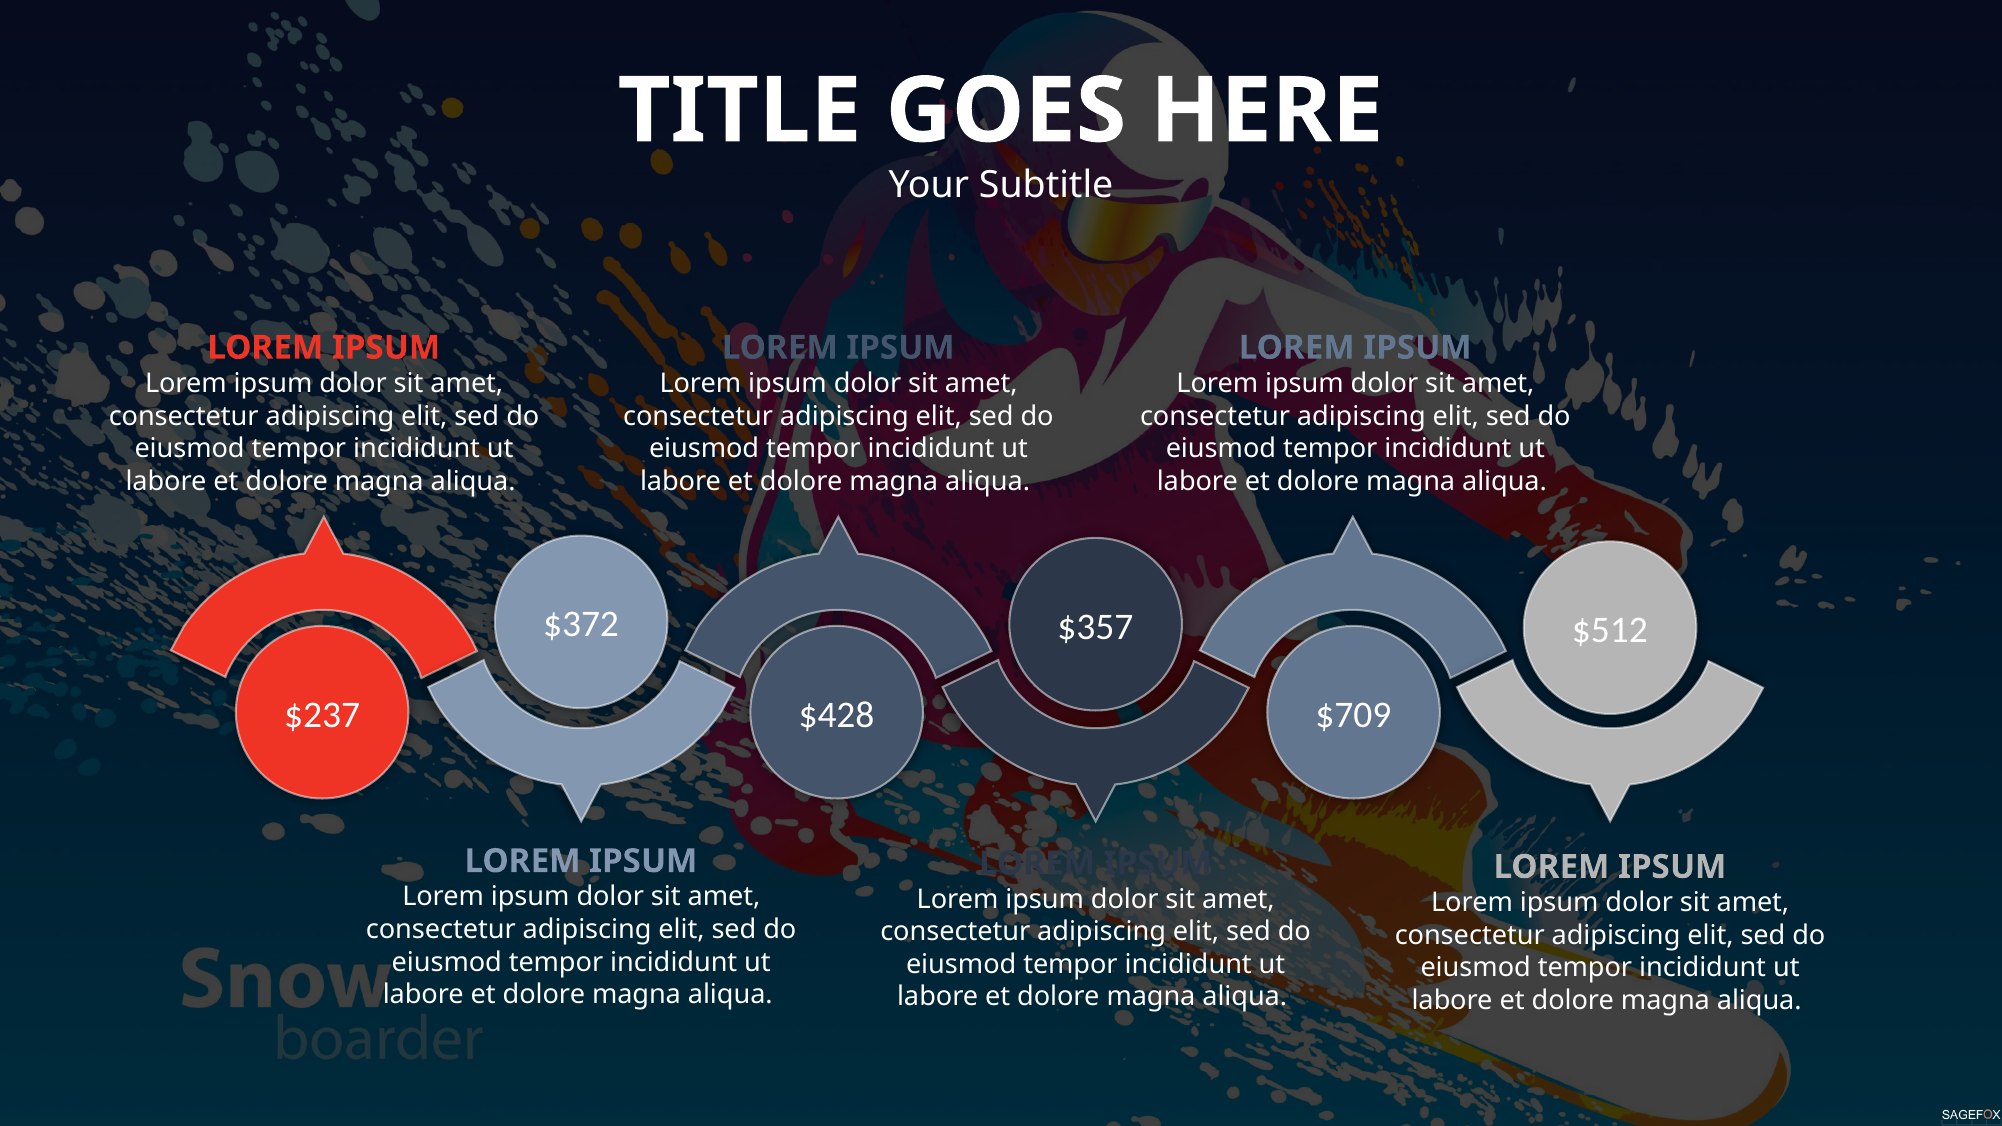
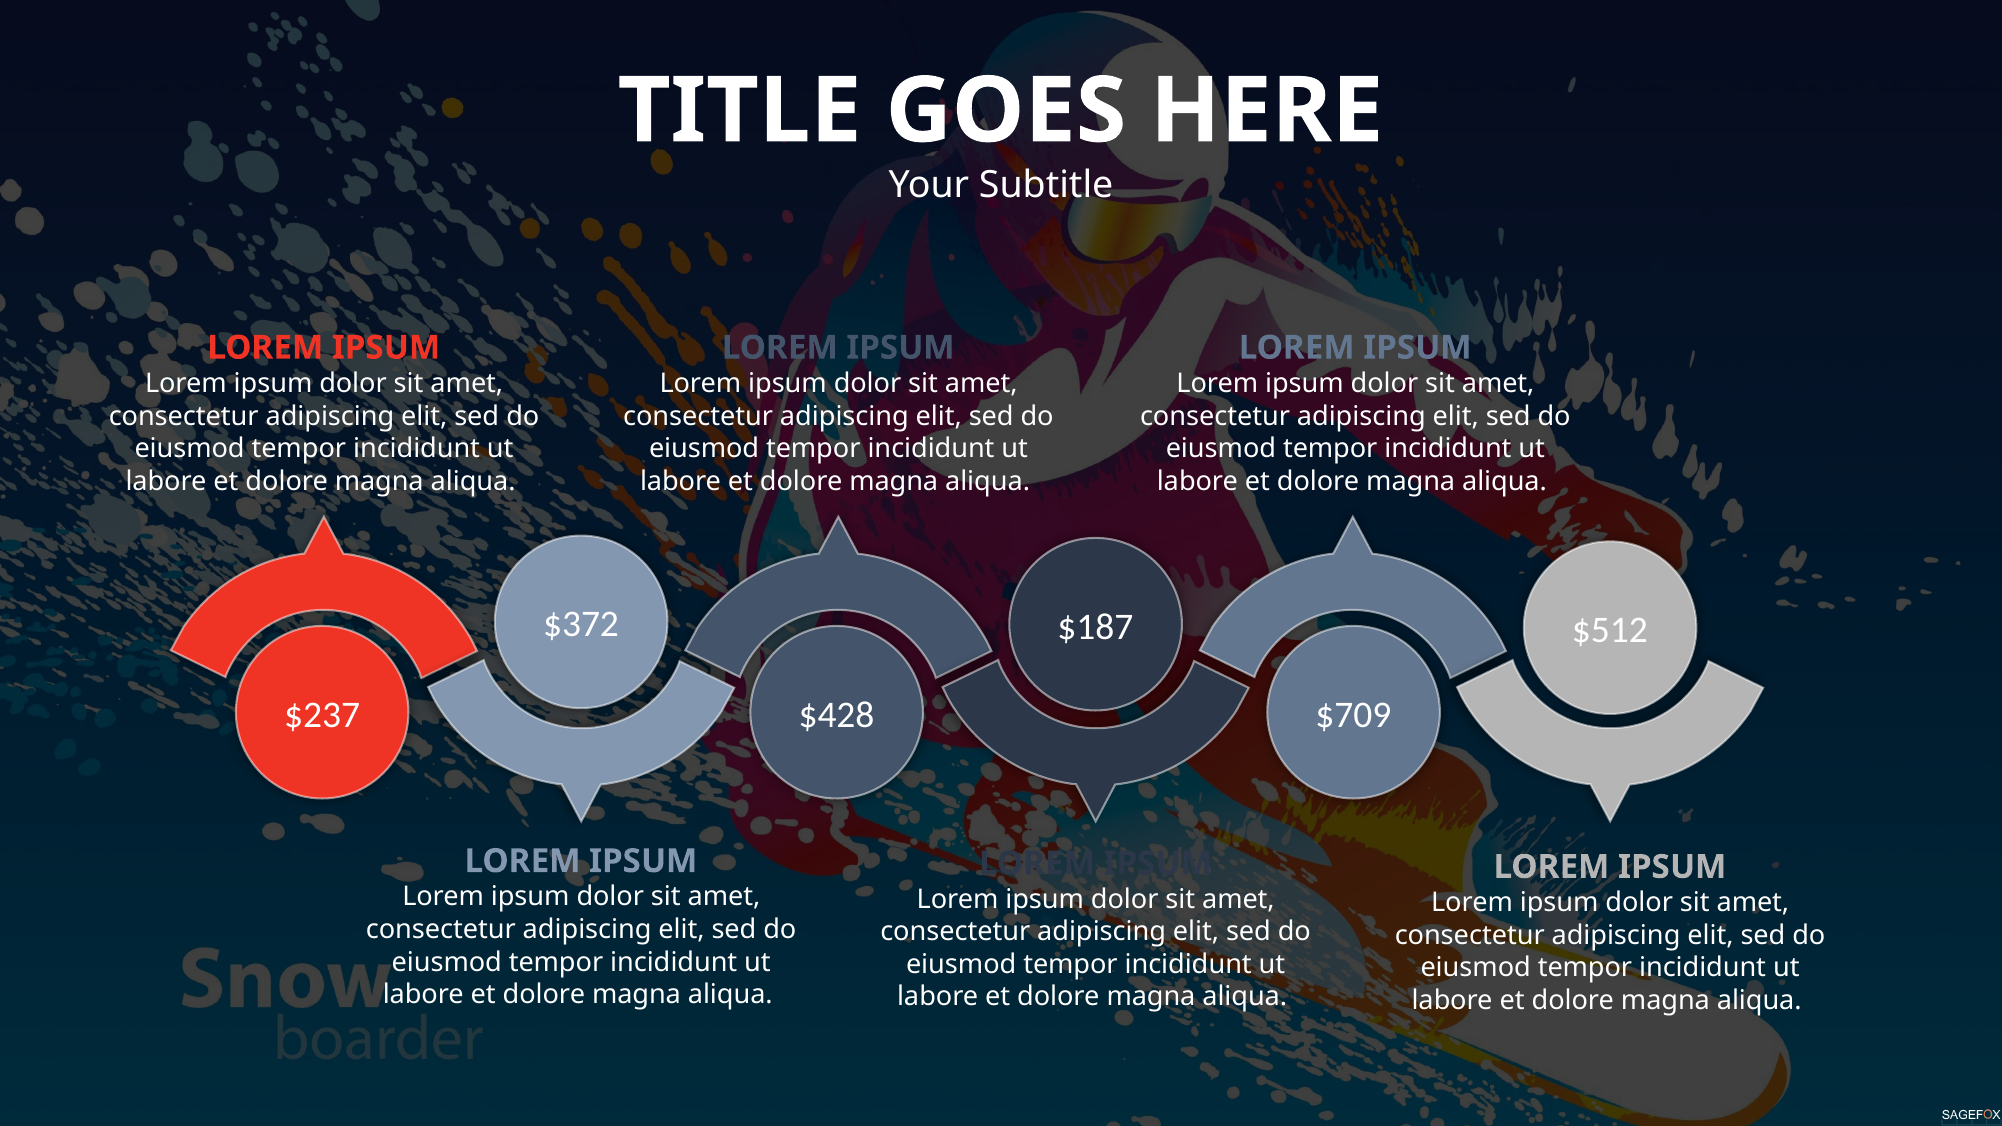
$357: $357 -> $187 (1095, 627)
